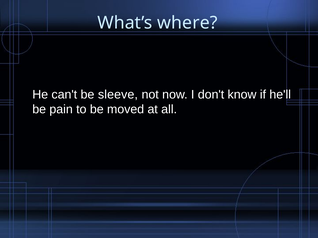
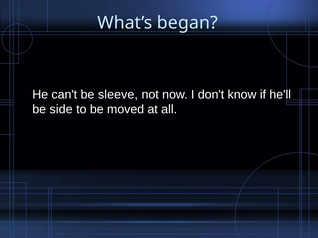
where: where -> began (187, 23)
pain: pain -> side (61, 110)
